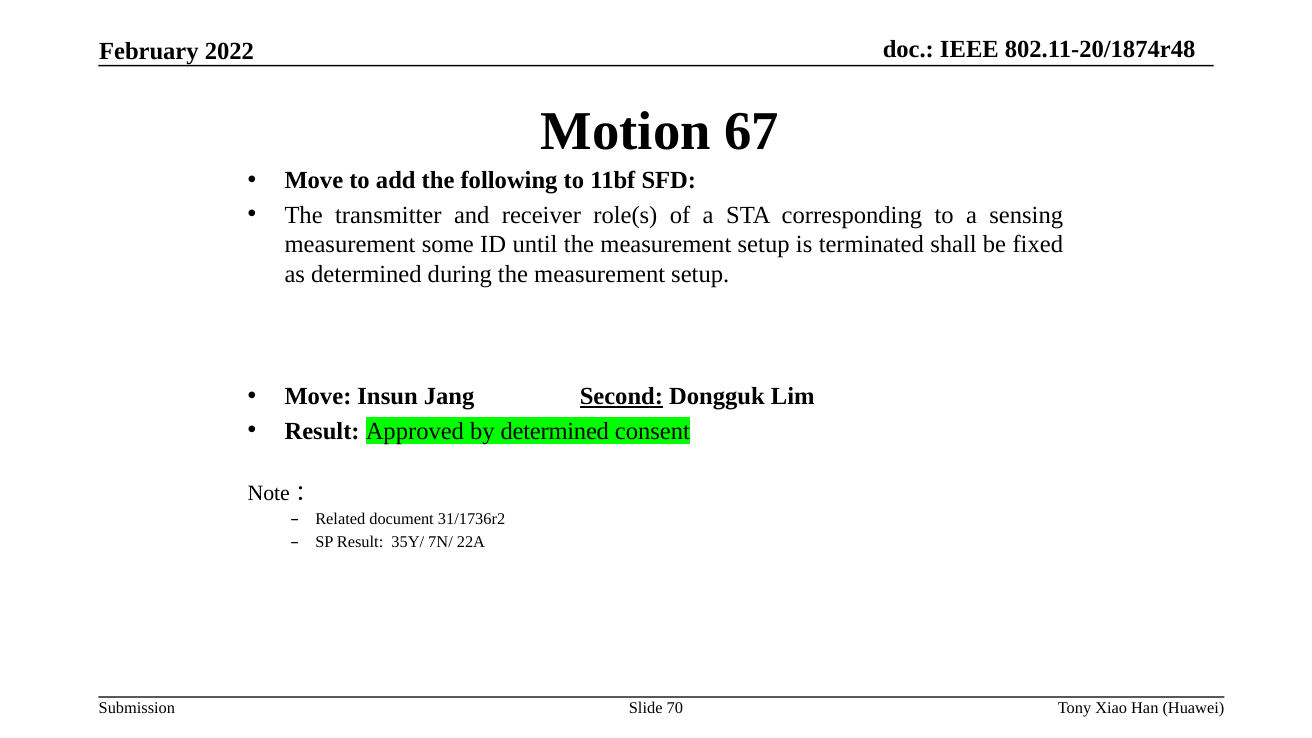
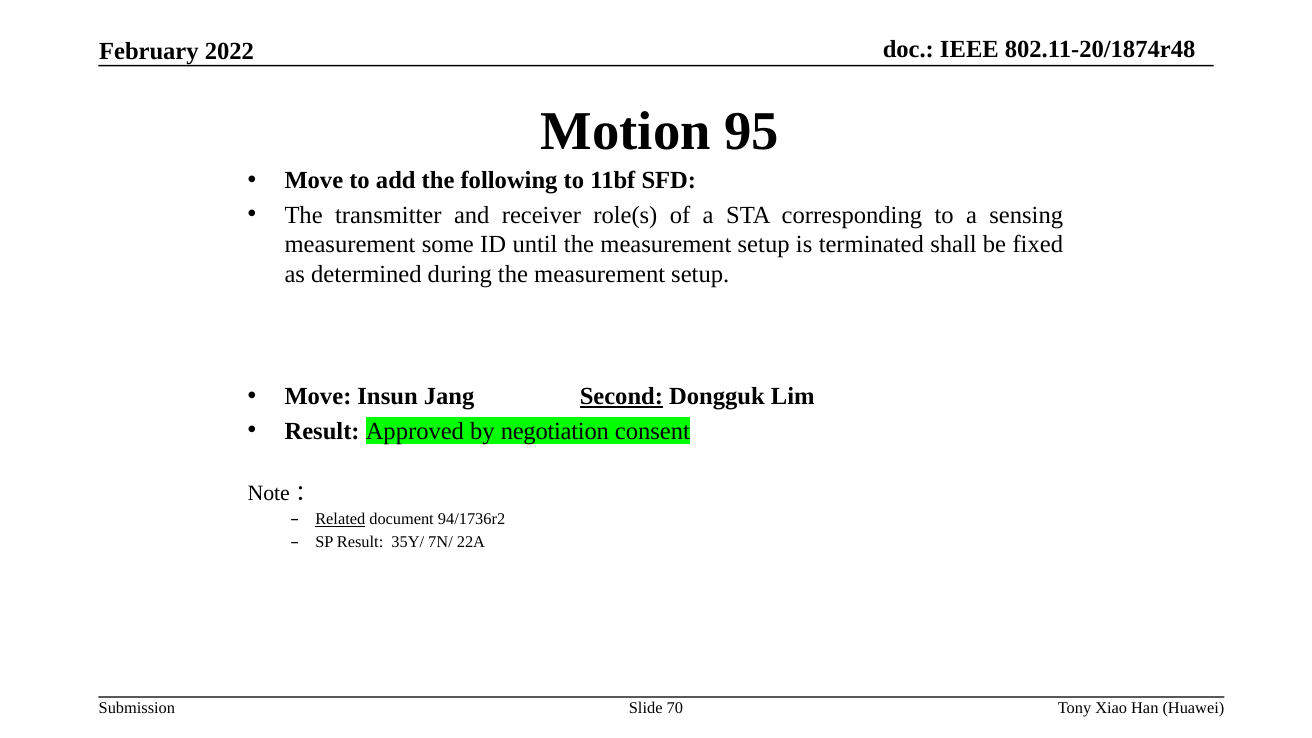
67: 67 -> 95 (752, 132)
by determined: determined -> negotiation (555, 431)
Related underline: none -> present (340, 519)
31/1736r2: 31/1736r2 -> 94/1736r2 (472, 519)
